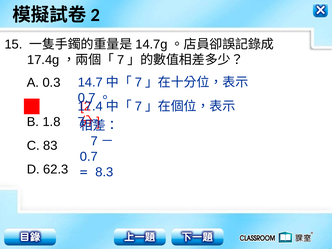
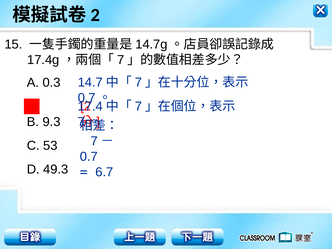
1.8: 1.8 -> 9.3 (51, 122)
83: 83 -> 53 (50, 146)
62.3: 62.3 -> 49.3 (56, 169)
8.3: 8.3 -> 6.7 (104, 172)
